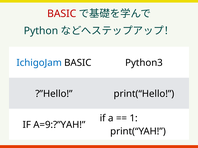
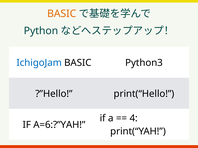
BASIC colour: red -> orange (62, 14)
1: 1 -> 4 (134, 119)
A=9:?”YAH: A=9:?”YAH -> A=6:?”YAH (59, 125)
